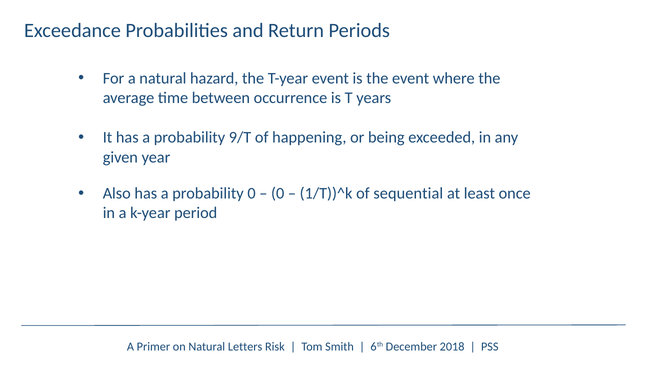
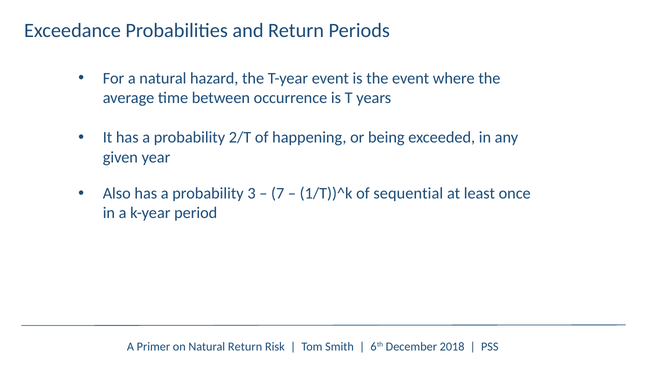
9/T: 9/T -> 2/T (240, 138)
probability 0: 0 -> 3 (252, 194)
0: 0 -> 7 (278, 194)
Natural Letters: Letters -> Return (245, 347)
